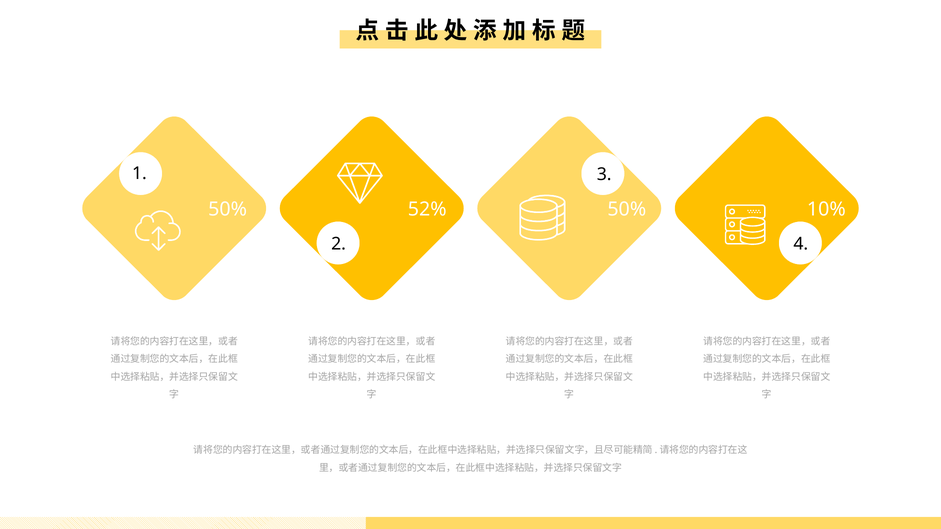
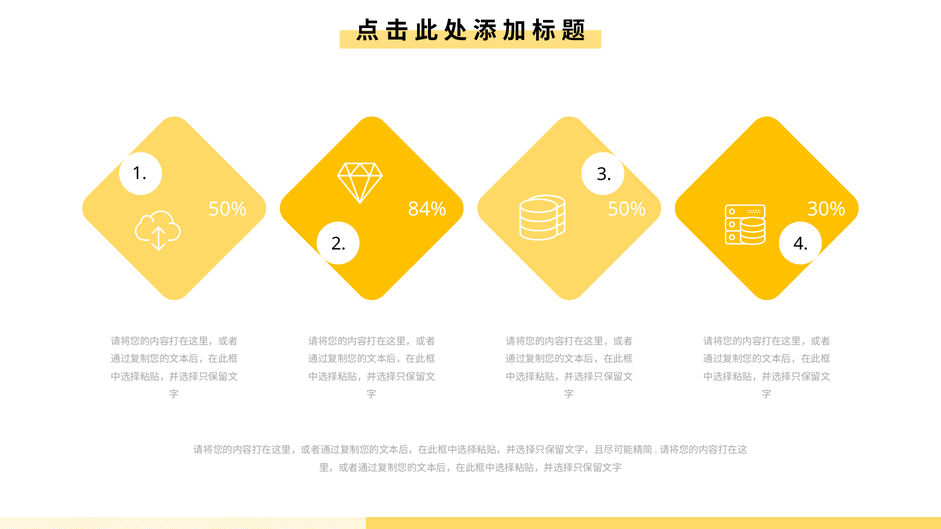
52%: 52% -> 84% (427, 210)
10%: 10% -> 30% (826, 210)
